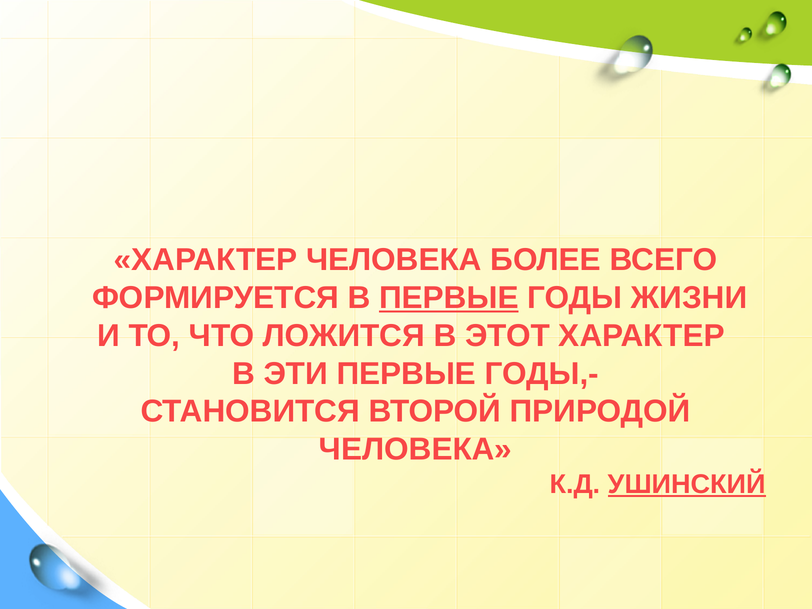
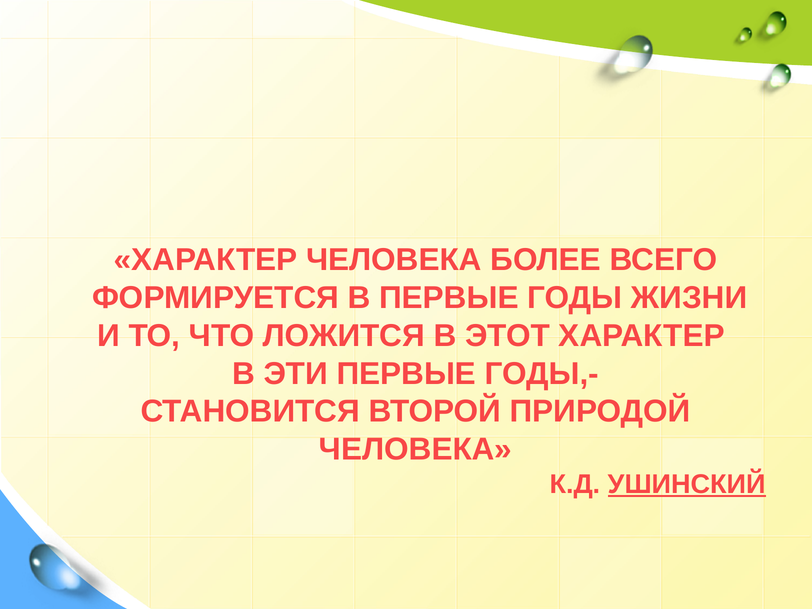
ПЕРВЫЕ underline: present -> none (449, 298)
